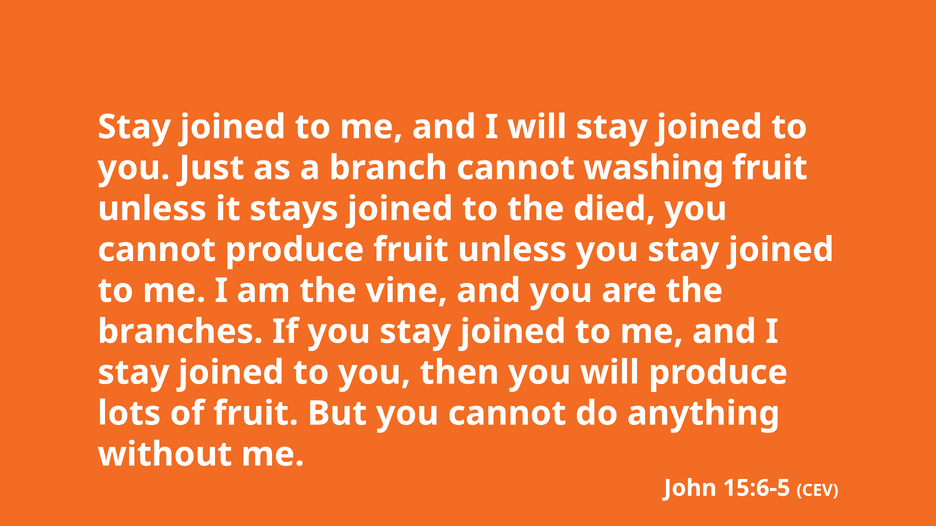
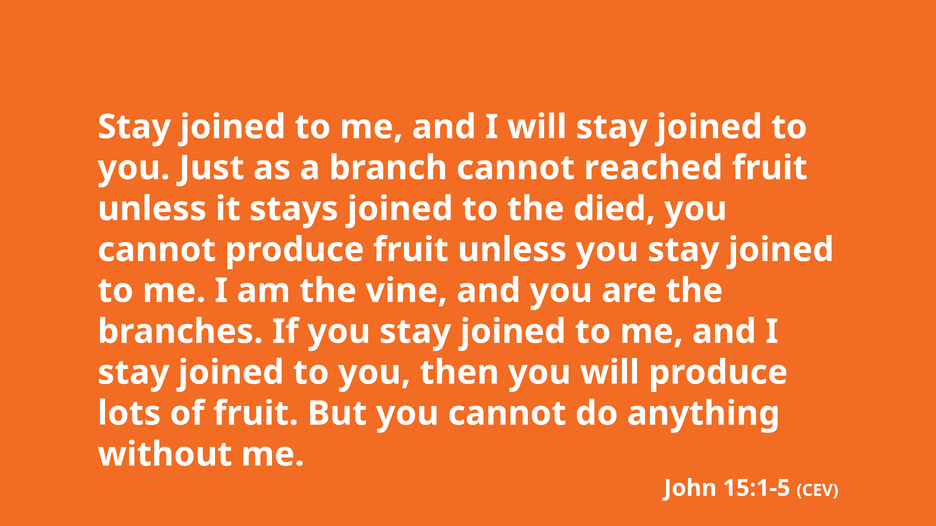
washing: washing -> reached (653, 168)
15:6-5: 15:6-5 -> 15:1-5 (757, 489)
